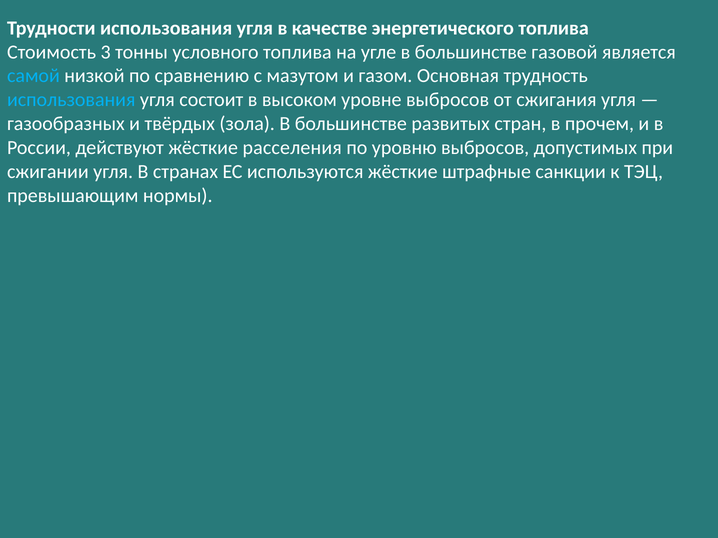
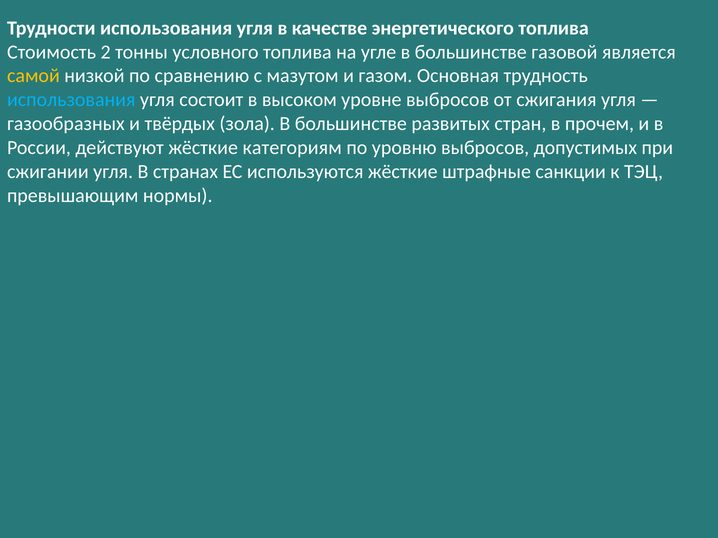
3: 3 -> 2 (106, 52)
самой colour: light blue -> yellow (33, 76)
расселения: расселения -> категориям (292, 148)
